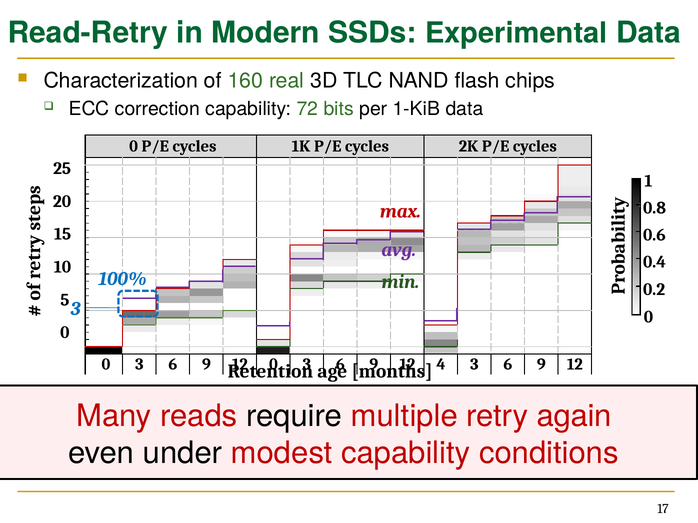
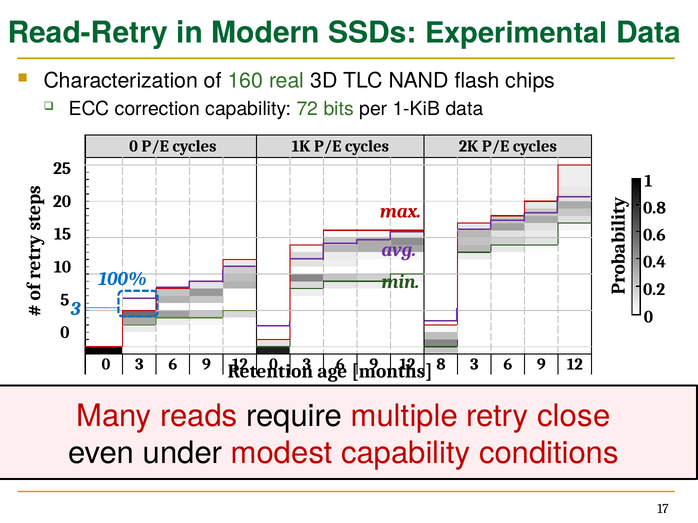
4: 4 -> 8 (441, 365)
again: again -> close (574, 416)
